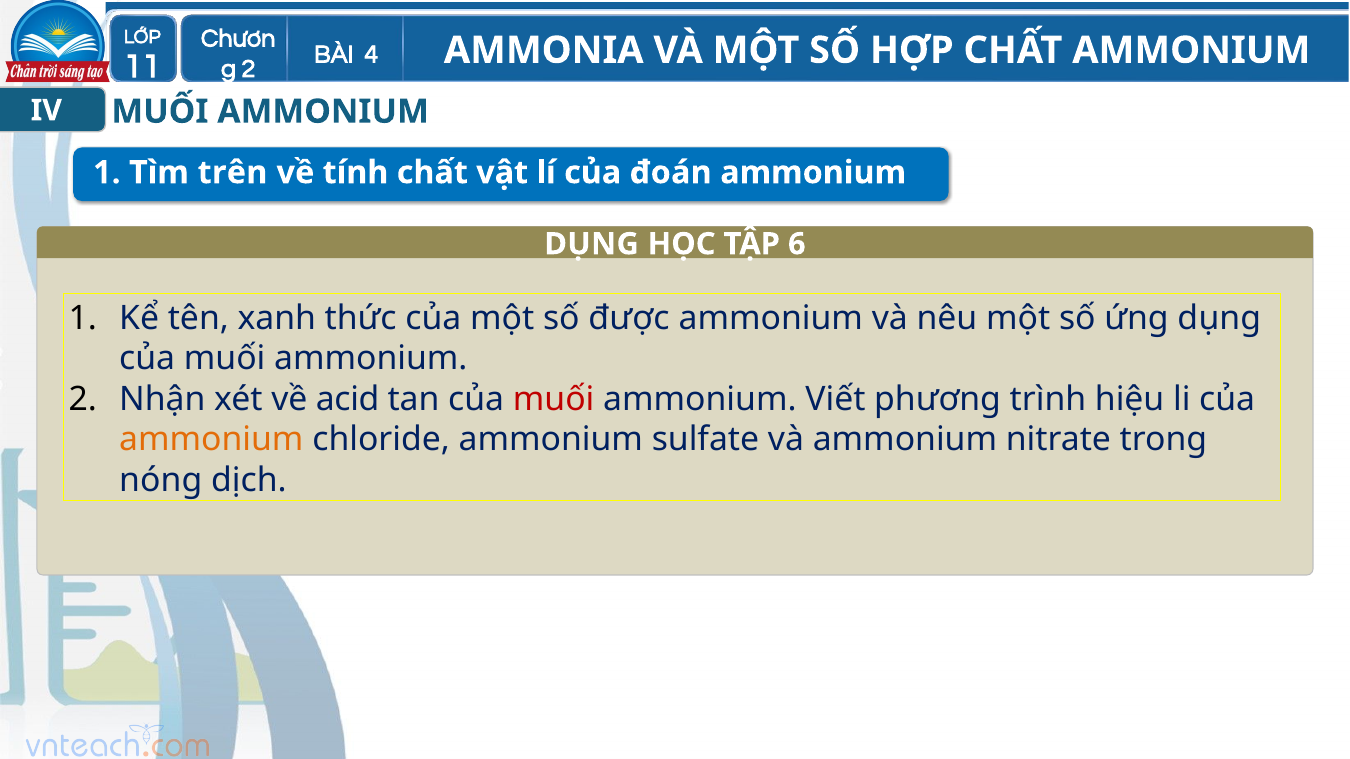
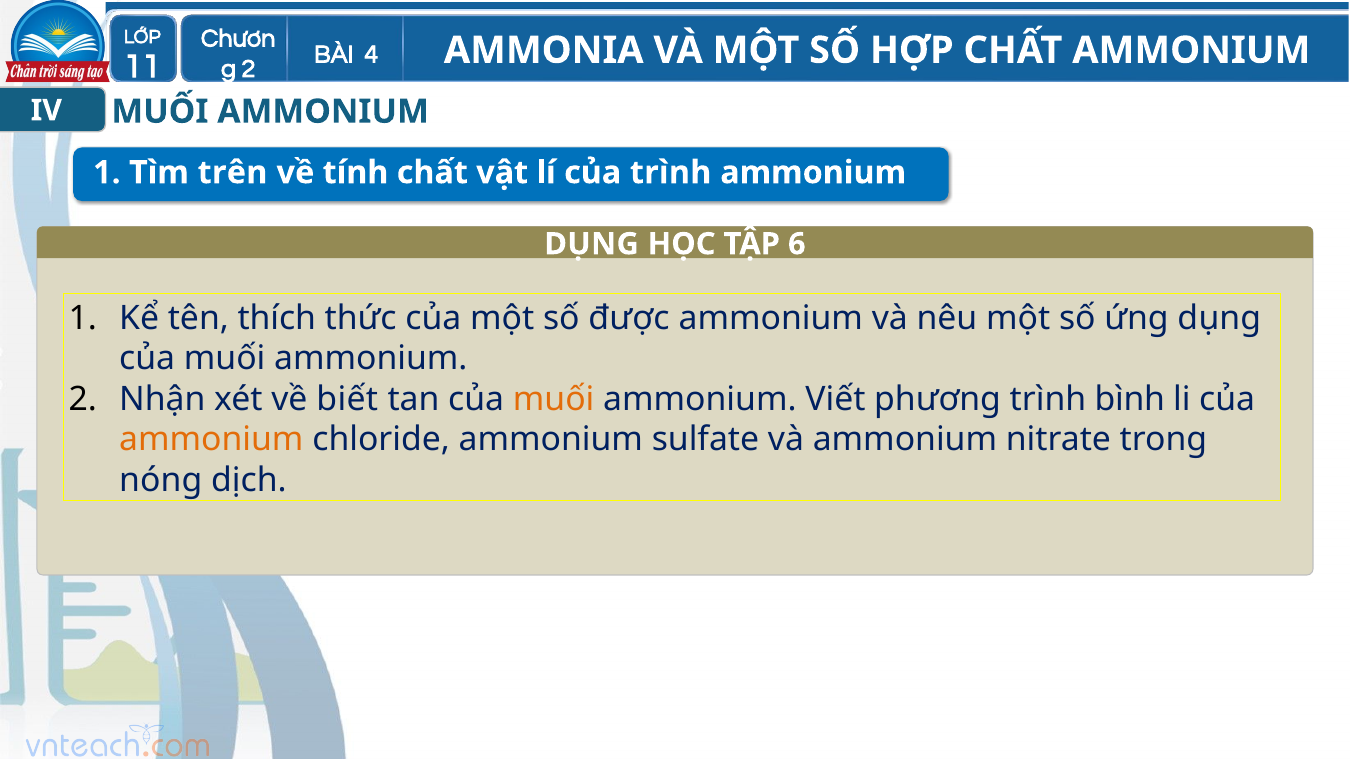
của đoán: đoán -> trình (671, 173)
xanh: xanh -> thích (277, 318)
acid: acid -> biết (347, 399)
muối colour: red -> orange (554, 399)
hiệu: hiệu -> bình (1130, 399)
